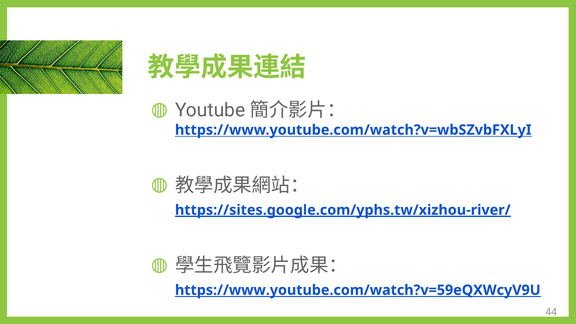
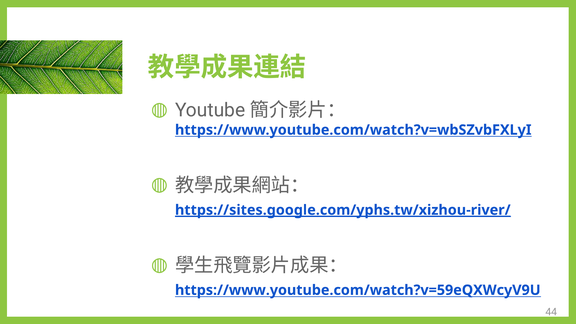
https://www.youtube.com/watch?v=59eQXWcyV9U underline: present -> none (358, 290)
